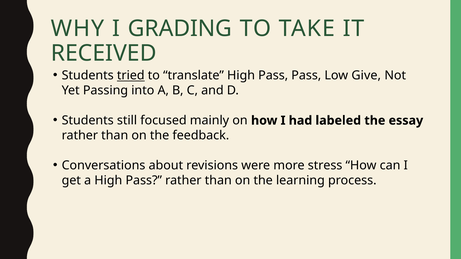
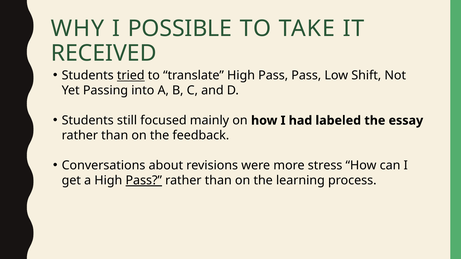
GRADING: GRADING -> POSSIBLE (180, 28)
Give: Give -> Shift (366, 76)
Pass underline: none -> present (144, 181)
